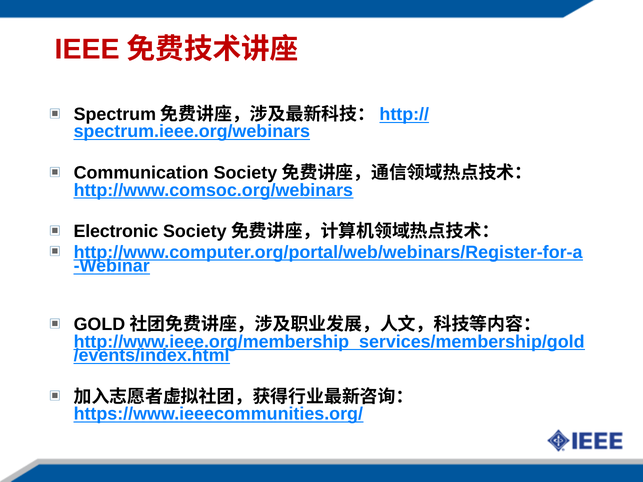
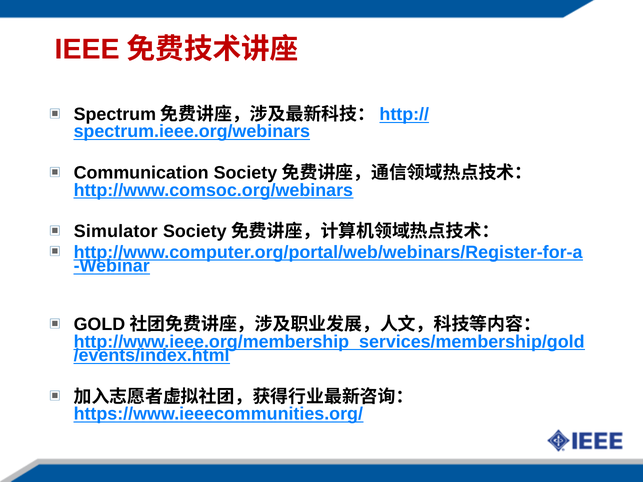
Electronic: Electronic -> Simulator (116, 232)
